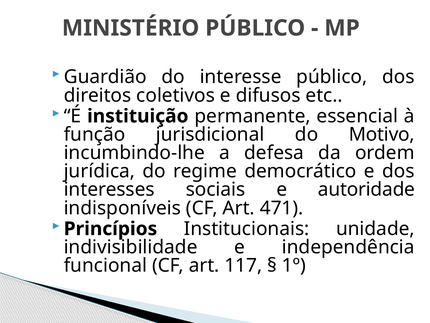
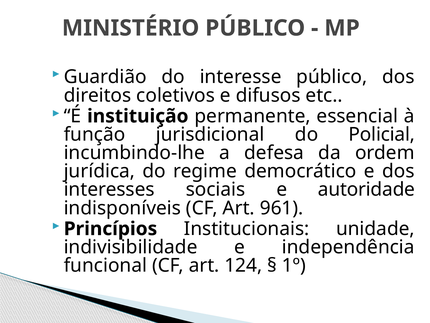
Motivo: Motivo -> Policial (382, 134)
471: 471 -> 961 (282, 208)
117: 117 -> 124 (243, 265)
